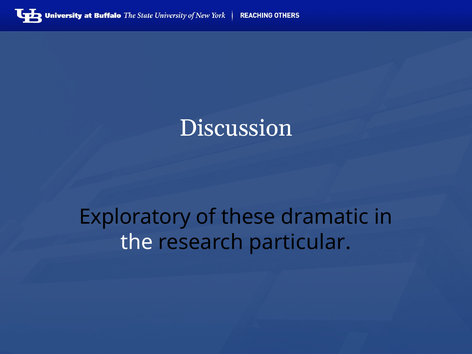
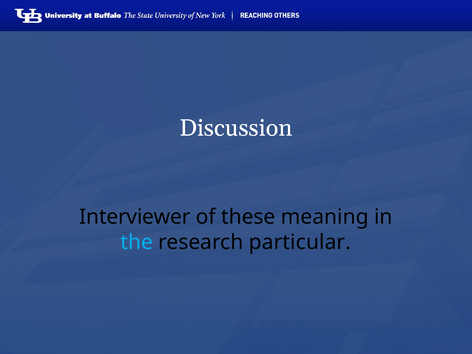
Exploratory: Exploratory -> Interviewer (135, 217)
dramatic: dramatic -> meaning (325, 217)
the colour: white -> light blue (137, 242)
